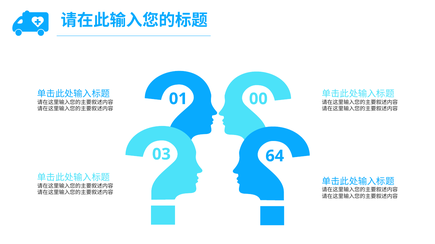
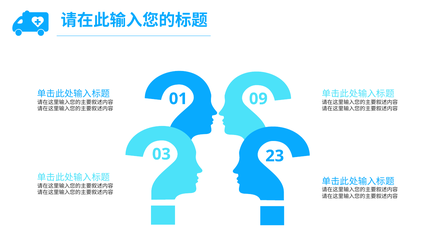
00: 00 -> 09 (258, 99)
64: 64 -> 23 (275, 156)
